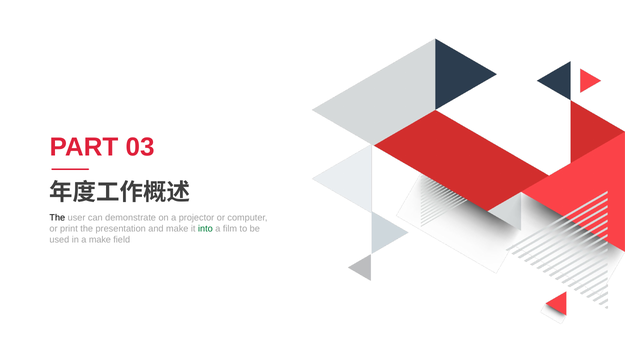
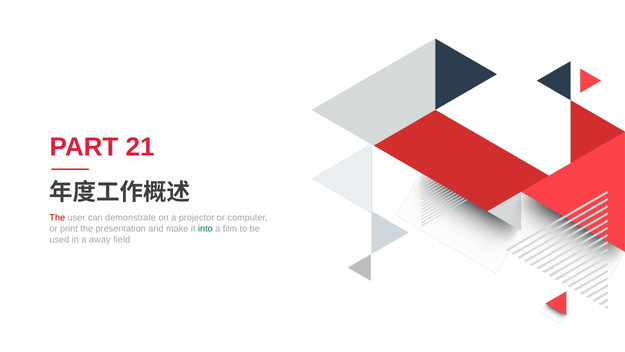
03: 03 -> 21 (140, 147)
The colour: black -> red (57, 218)
a make: make -> away (100, 239)
